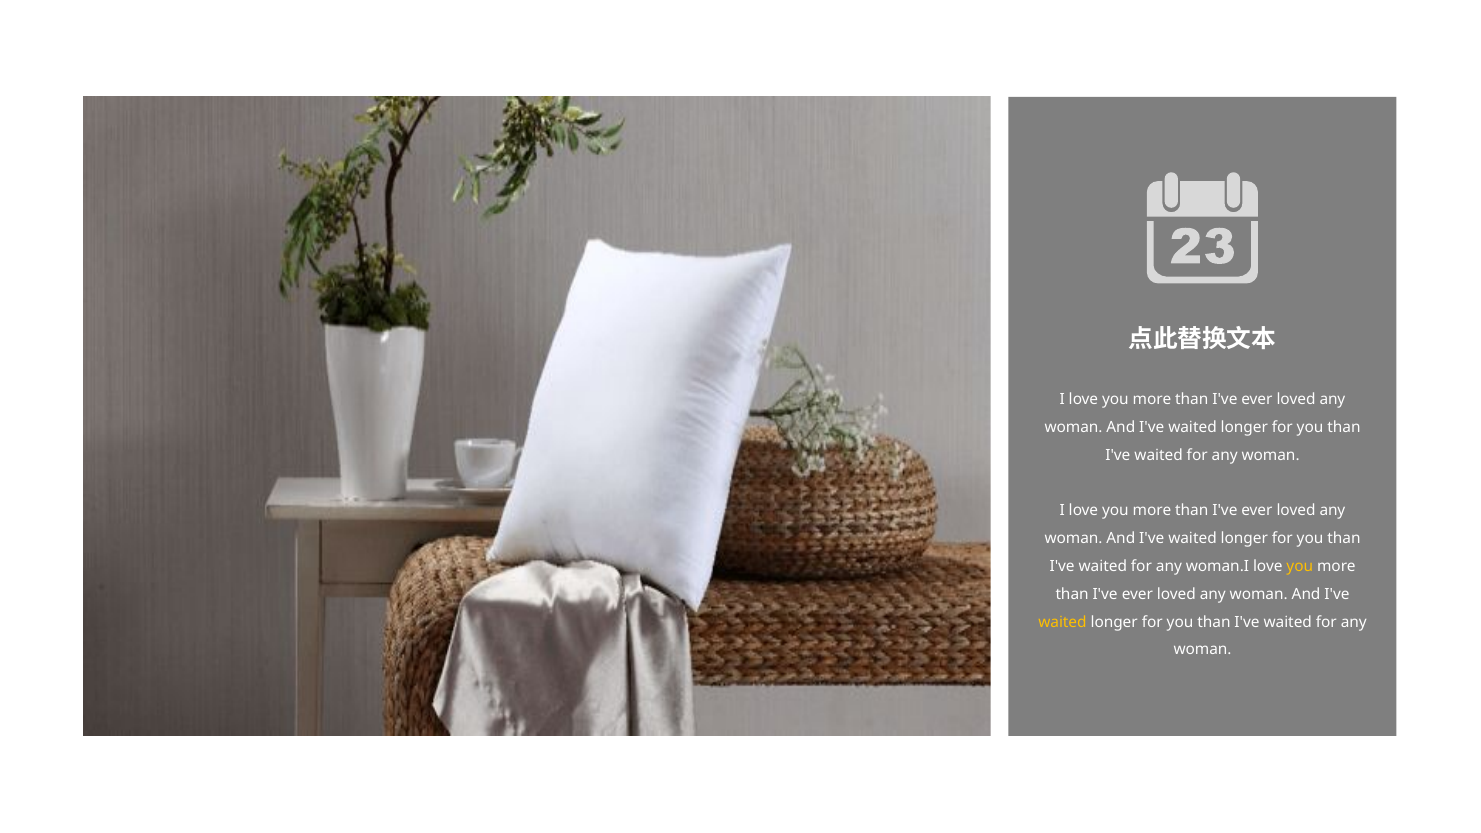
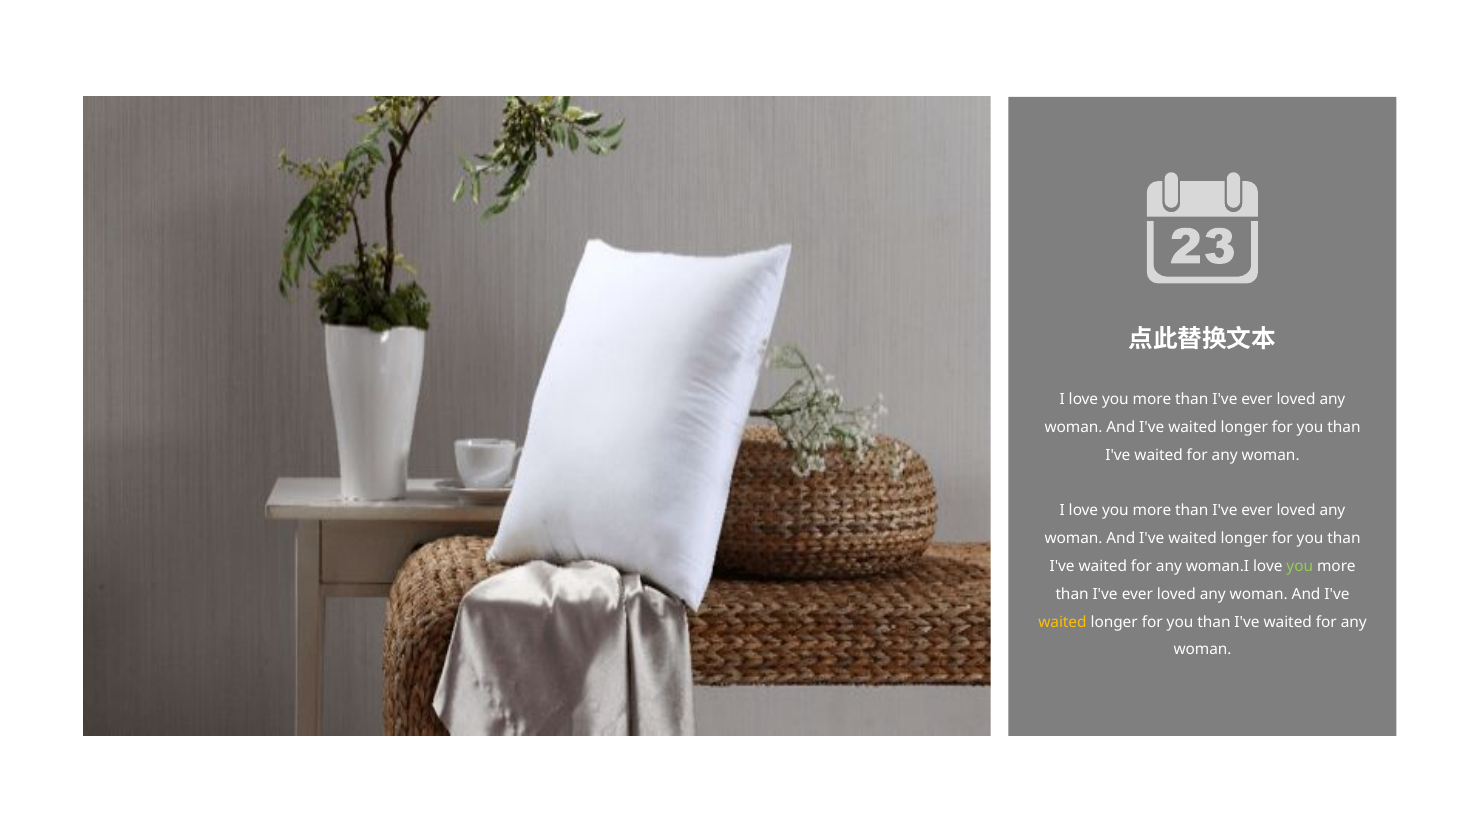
you colour: yellow -> light green (1300, 566)
